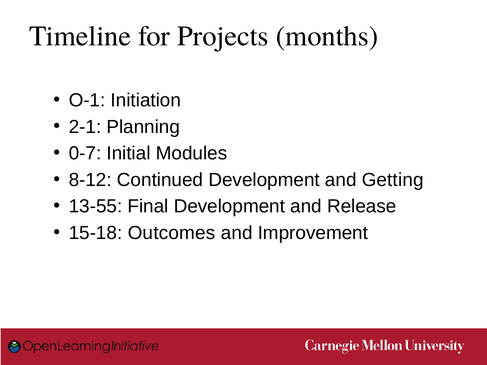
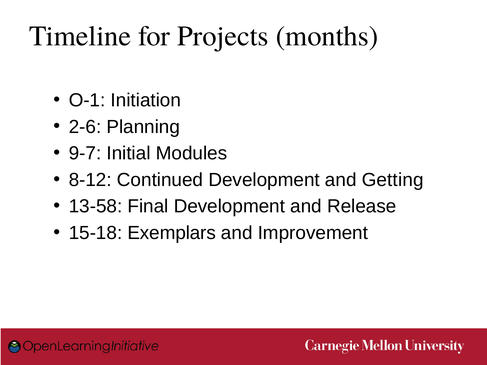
2-1: 2-1 -> 2-6 (85, 127)
0-7: 0-7 -> 9-7 (85, 153)
13-55: 13-55 -> 13-58 (95, 206)
Outcomes: Outcomes -> Exemplars (172, 233)
